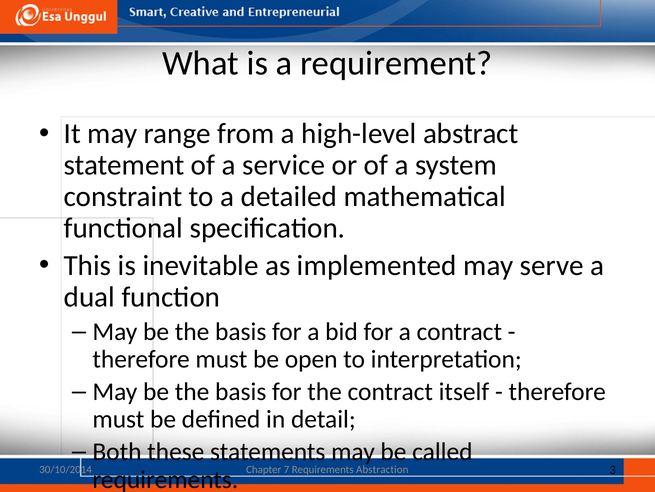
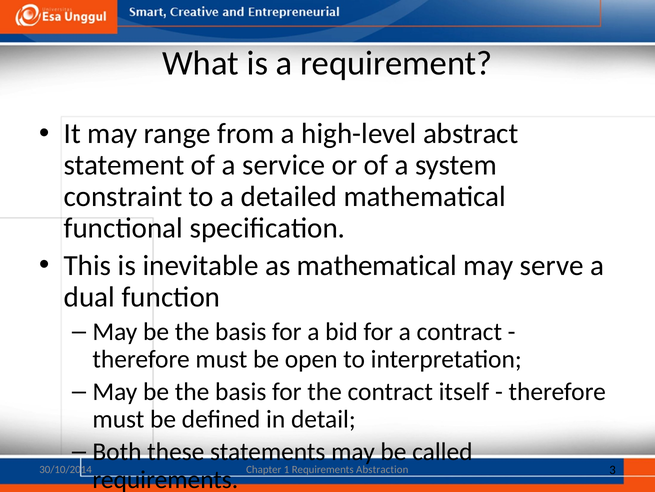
as implemented: implemented -> mathematical (377, 265)
7: 7 -> 1 (287, 469)
